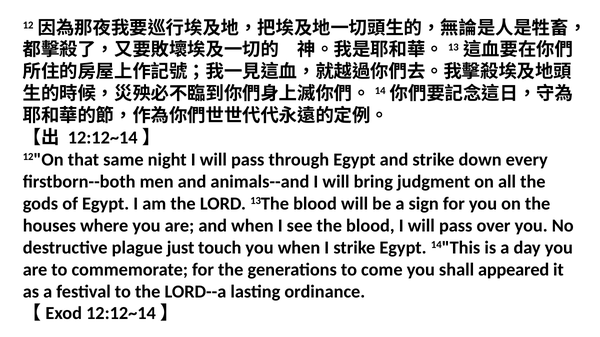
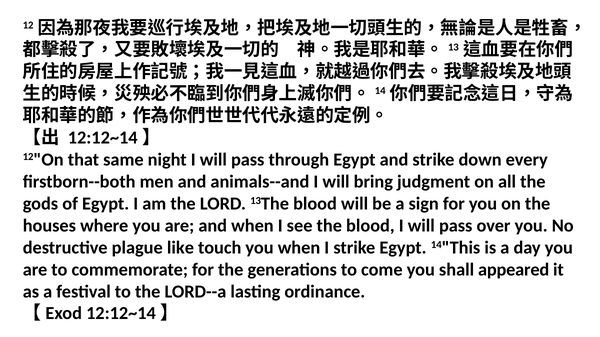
just: just -> like (180, 248)
